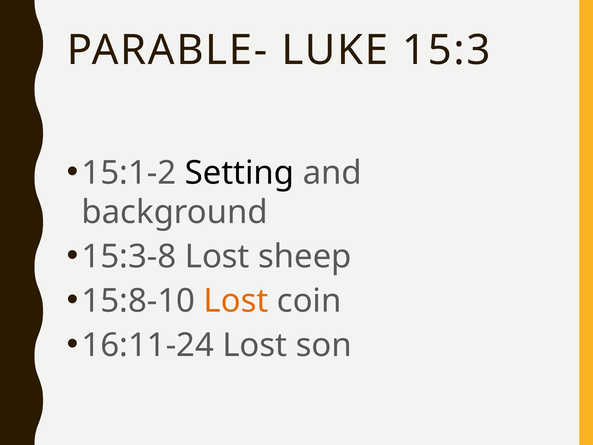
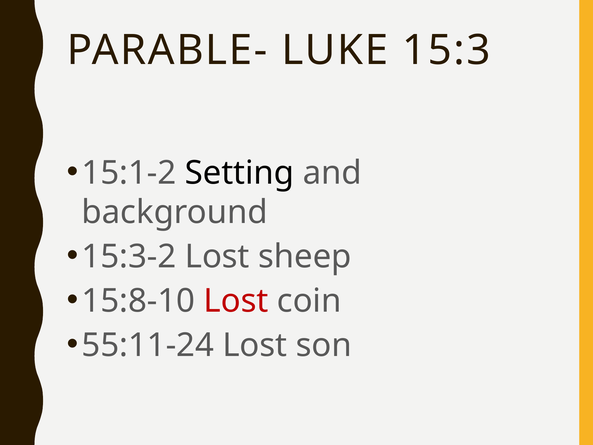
15:3-8: 15:3-8 -> 15:3-2 (129, 256)
Lost colour: orange -> red (236, 301)
16:11-24: 16:11-24 -> 55:11-24 (148, 345)
